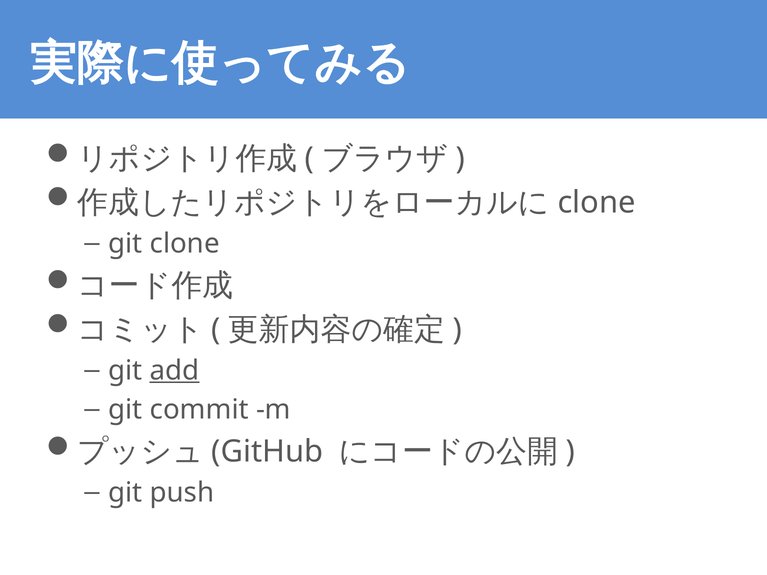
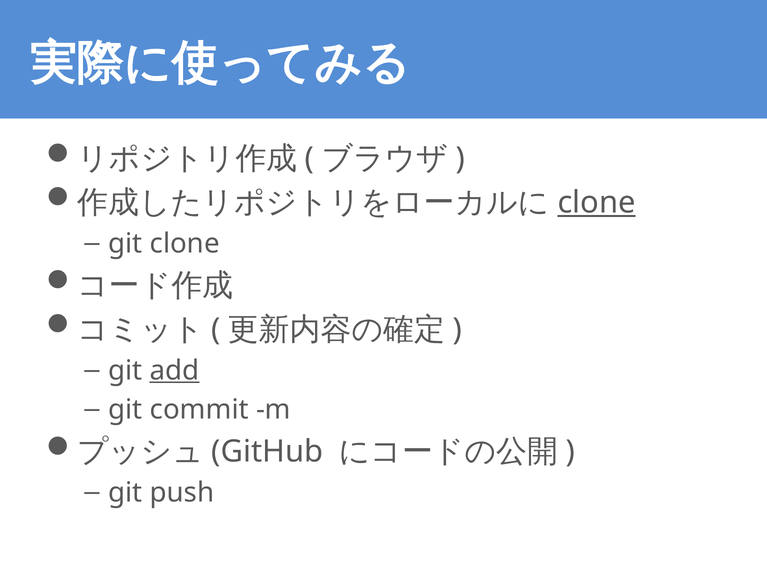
clone underline: none -> present (597, 203)
